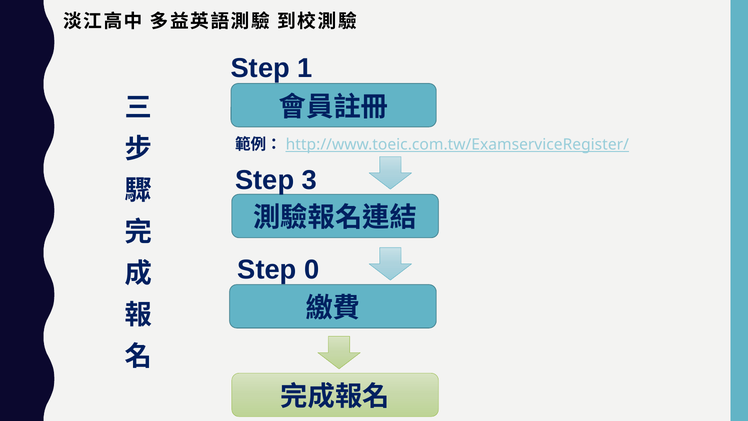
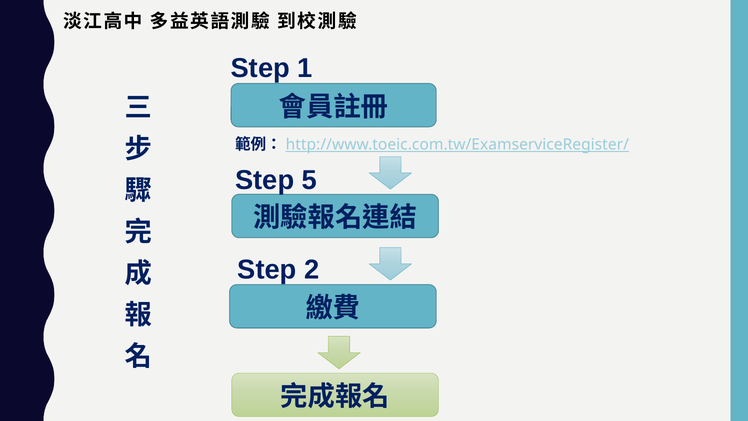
3: 3 -> 5 (309, 180)
0: 0 -> 2 (312, 270)
